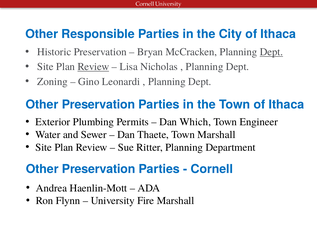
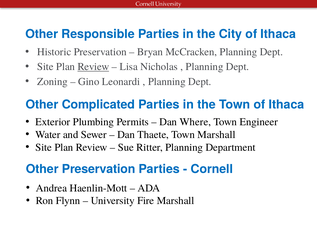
Dept underline: present -> none (271, 52)
Preservation: Preservation -> Complicated (98, 104)
Which: Which -> Where (195, 122)
